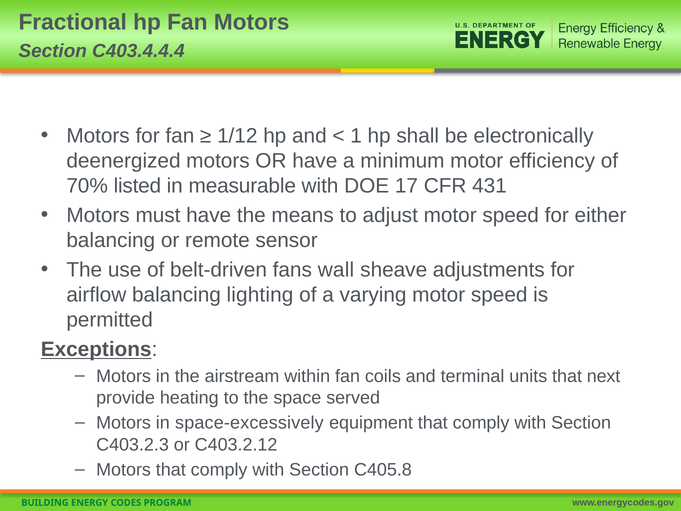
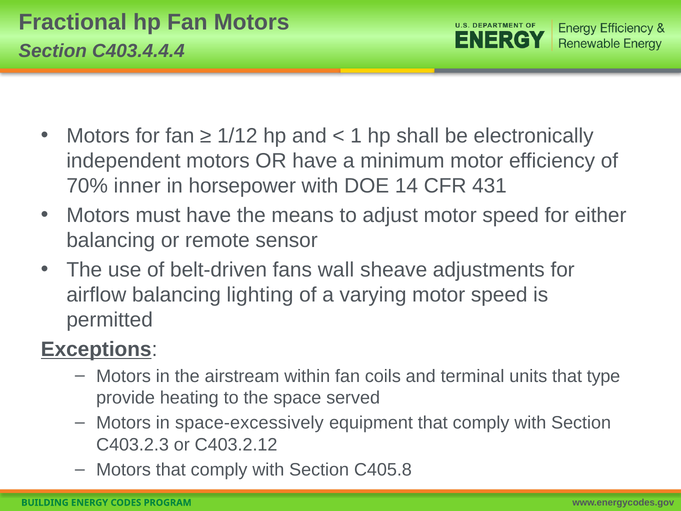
deenergized: deenergized -> independent (124, 161)
listed: listed -> inner (137, 186)
measurable: measurable -> horsepower (242, 186)
17: 17 -> 14 (406, 186)
next: next -> type (604, 376)
